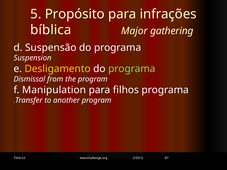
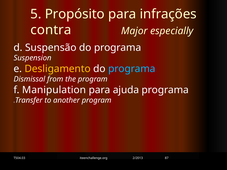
bíblica: bíblica -> contra (51, 30)
gathering: gathering -> especially (172, 31)
programa colour: light green -> light blue (132, 69)
filhos: filhos -> ajuda (126, 90)
